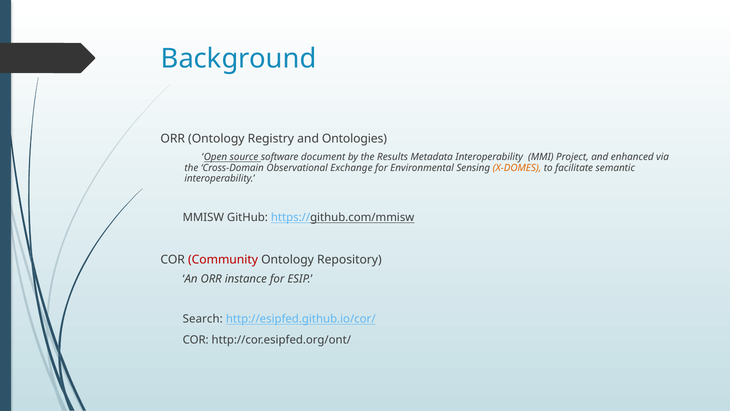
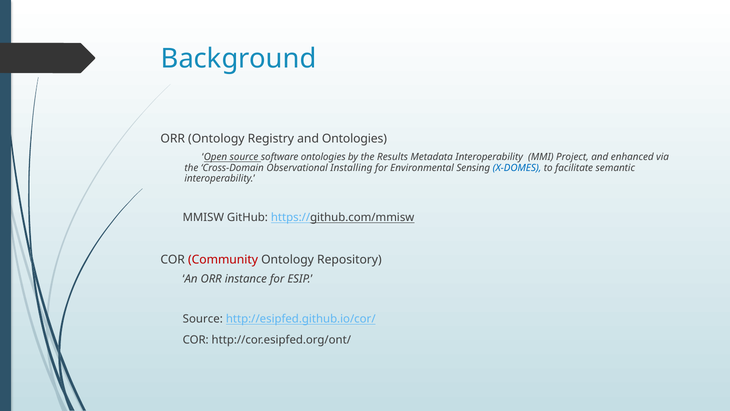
software document: document -> ontologies (323, 157)
Exchange: Exchange -> Installing (351, 168)
X-DOMES colour: orange -> blue (517, 168)
Search: Search -> Source (203, 319)
